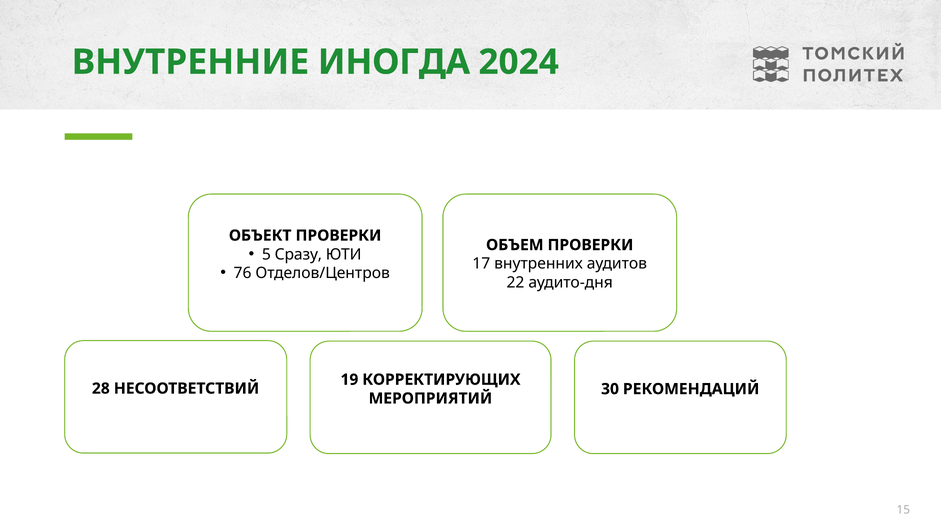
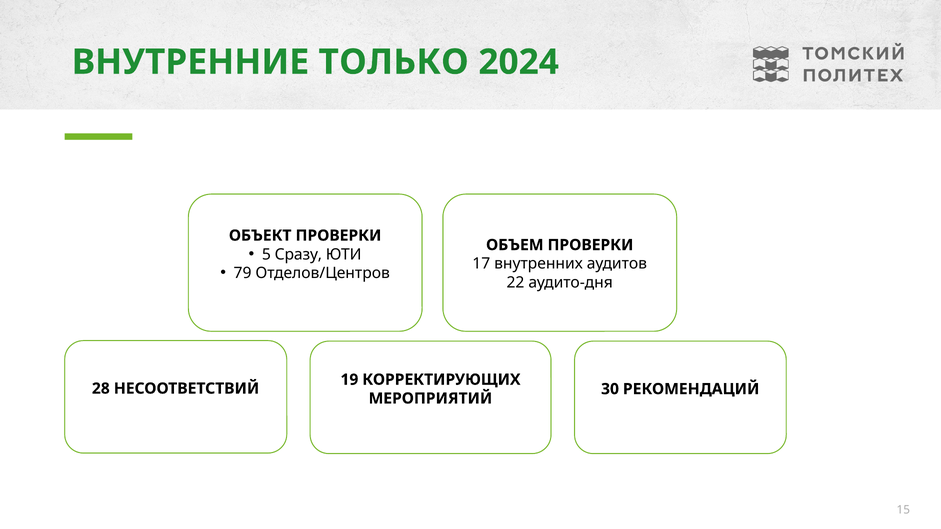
ИНОГДА: ИНОГДА -> ТОЛЬКО (394, 62)
76: 76 -> 79 (243, 273)
